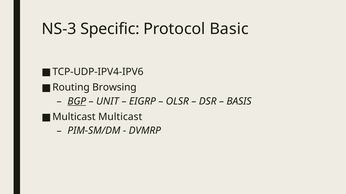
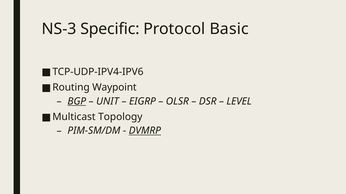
Browsing: Browsing -> Waypoint (114, 88)
BASIS: BASIS -> LEVEL (239, 102)
Multicast Multicast: Multicast -> Topology (120, 117)
DVMRP underline: none -> present (145, 131)
